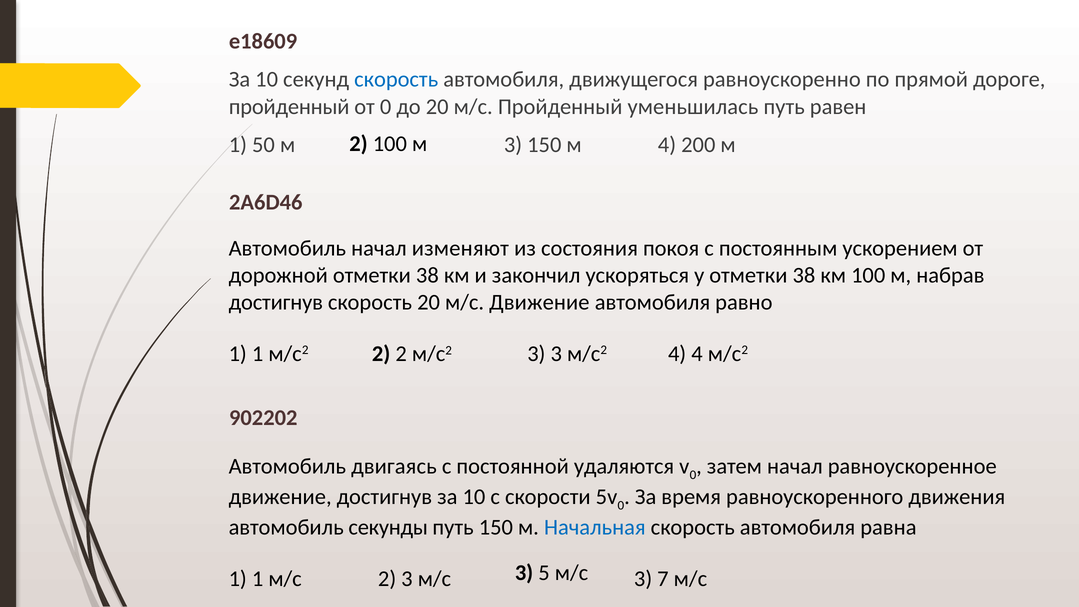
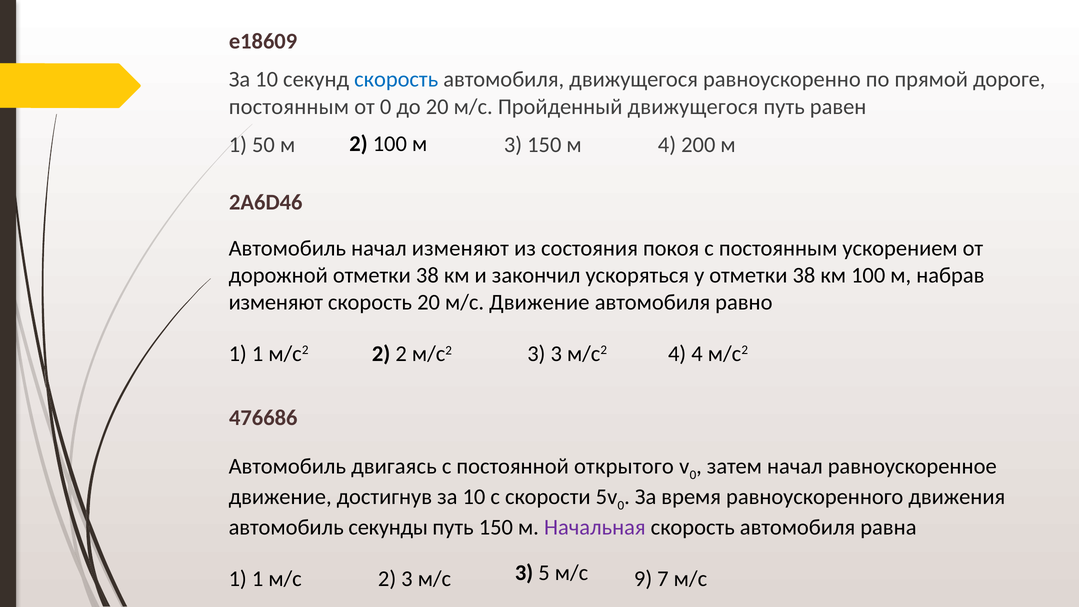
пройденный: пройденный -> постоянным (289, 107)
Пройденный уменьшилась: уменьшилась -> движущегося (693, 107)
достигнув: достигнув -> изменяют (276, 302)
902202: 902202 -> 476686 (263, 418)
удаляются: удаляются -> открытого (624, 466)
Начальная colour: blue -> purple (595, 528)
м/с 3: 3 -> 9 (643, 579)
